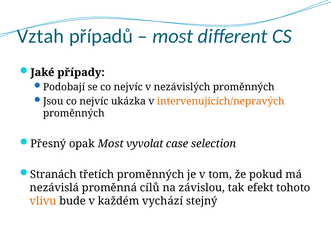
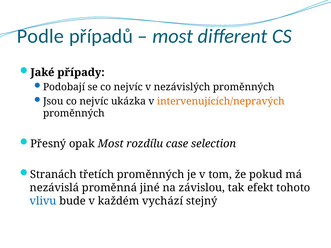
Vztah: Vztah -> Podle (40, 36)
vyvolat: vyvolat -> rozdílu (145, 144)
cílů: cílů -> jiné (150, 188)
vlivu colour: orange -> blue (43, 201)
